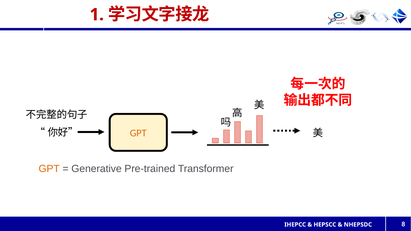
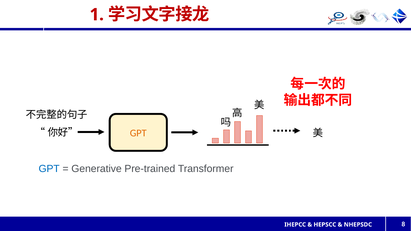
GPT colour: orange -> blue (49, 169)
